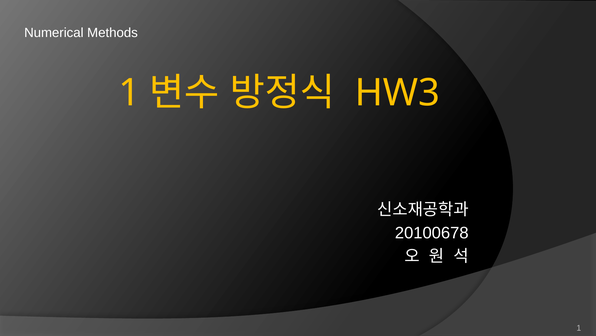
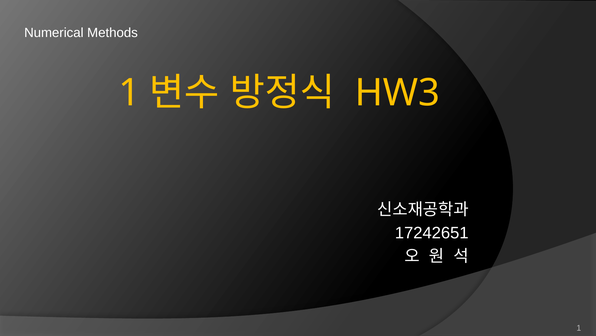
20100678: 20100678 -> 17242651 (432, 232)
